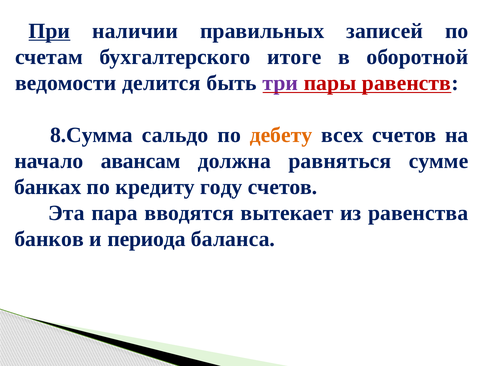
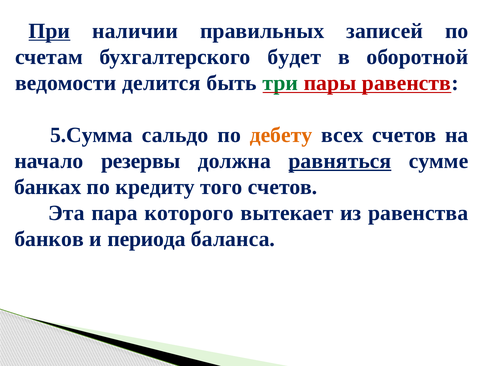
итоге: итоге -> будет (294, 57)
три colour: purple -> green (280, 83)
8.Сумма: 8.Сумма -> 5.Сумма (91, 135)
авансам: авансам -> резервы (141, 161)
равняться underline: none -> present (340, 161)
году: году -> того (221, 187)
вводятся: вводятся -> которого (189, 213)
